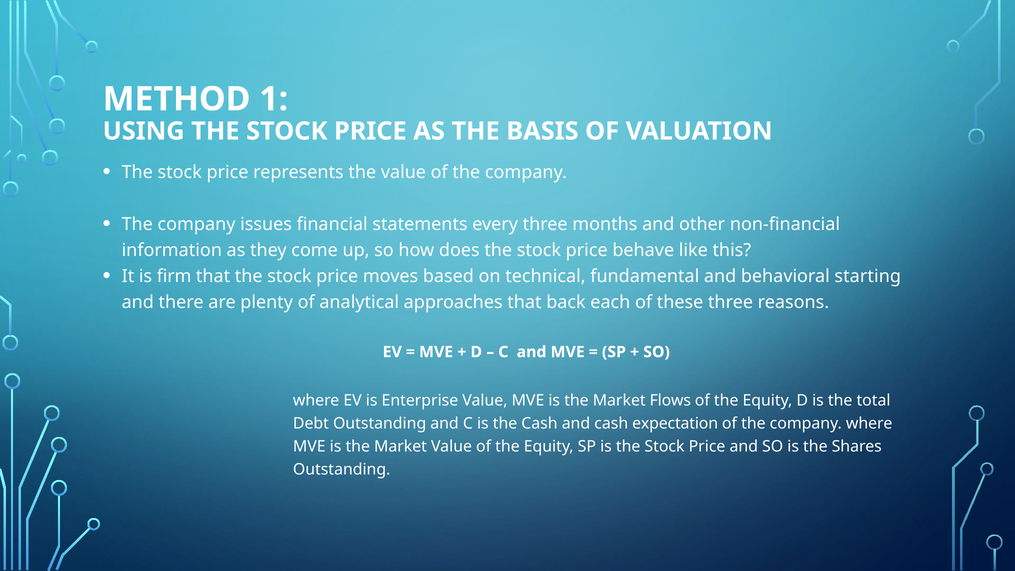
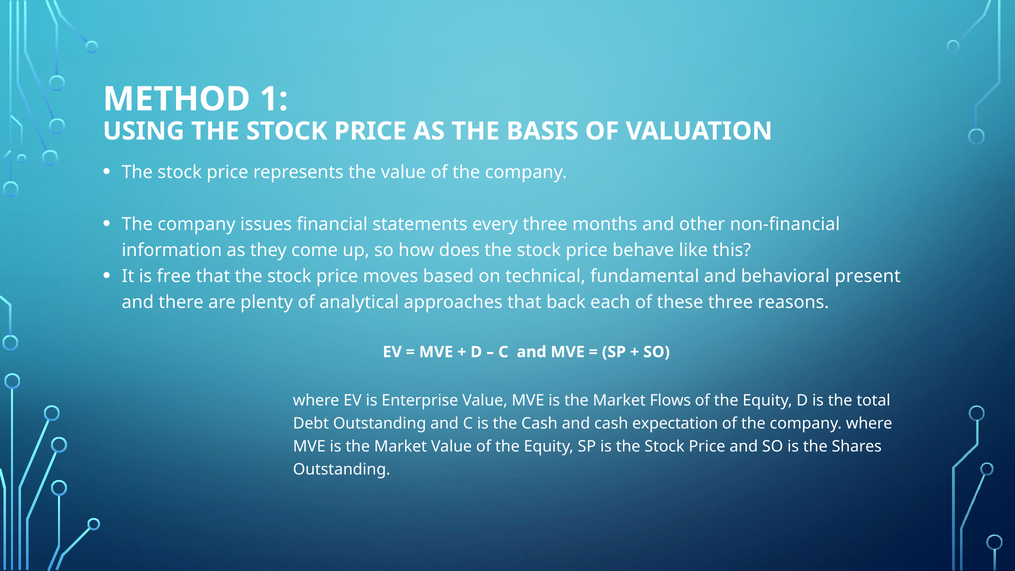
firm: firm -> free (174, 276)
starting: starting -> present (868, 276)
